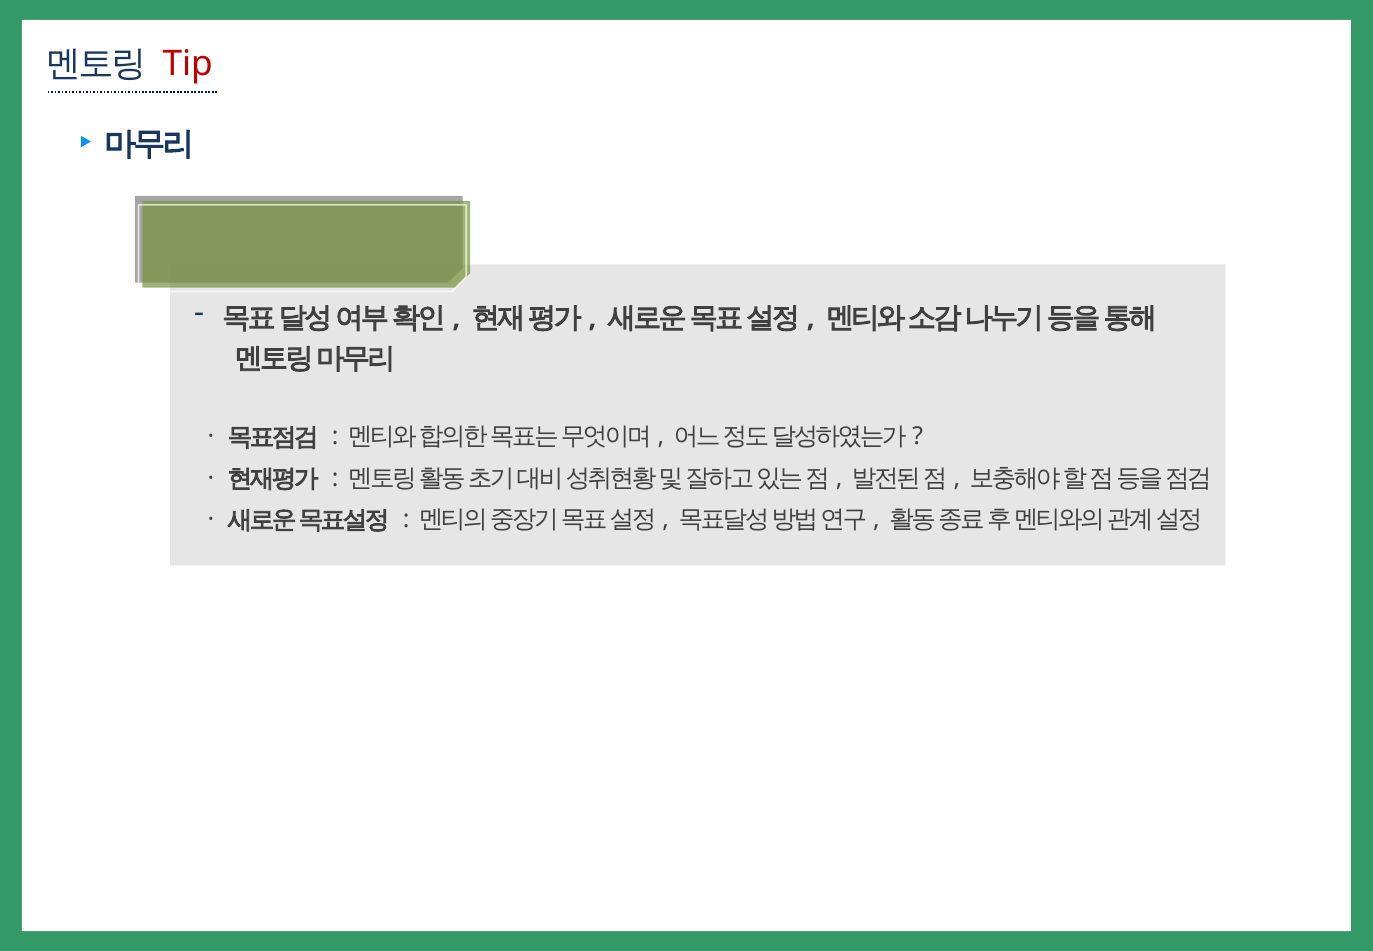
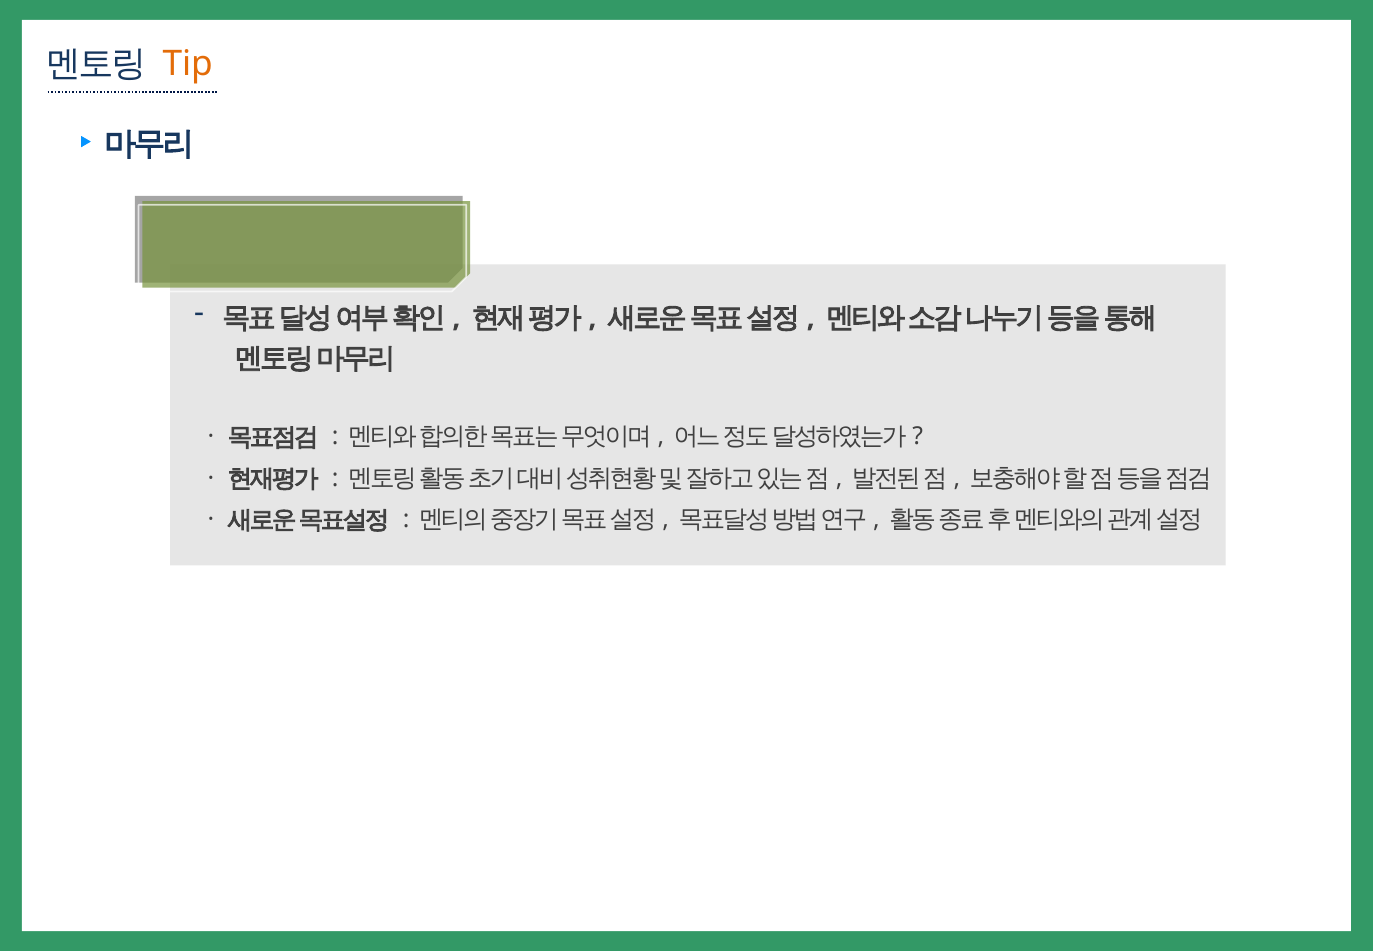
Tip colour: red -> orange (188, 64)
